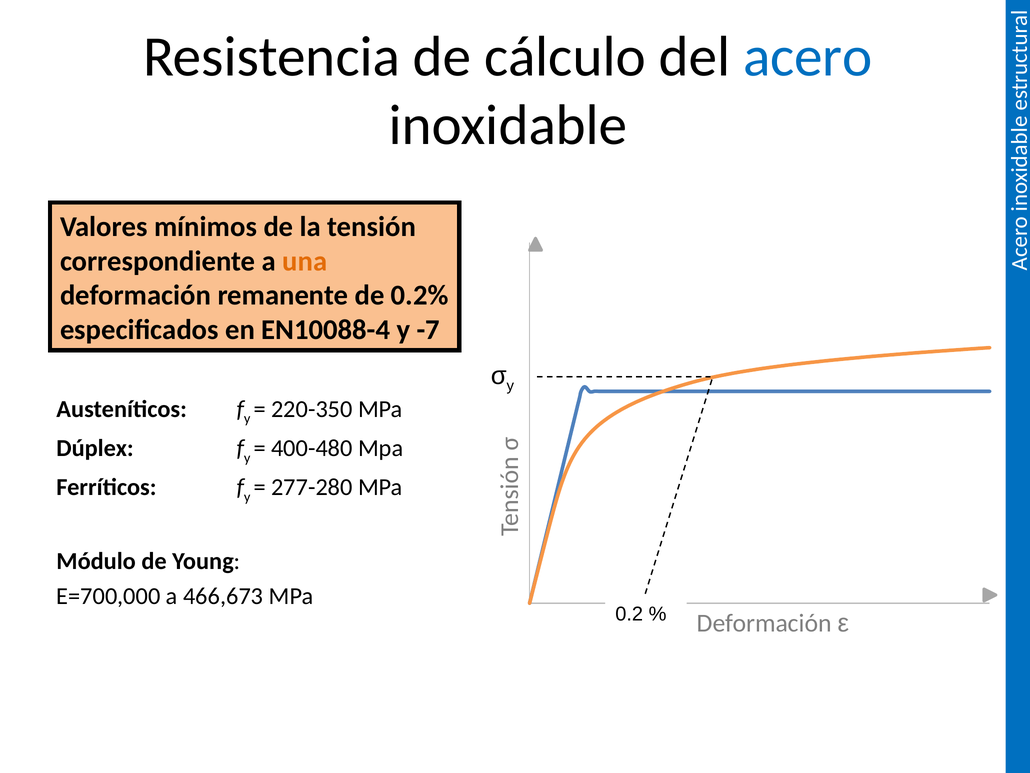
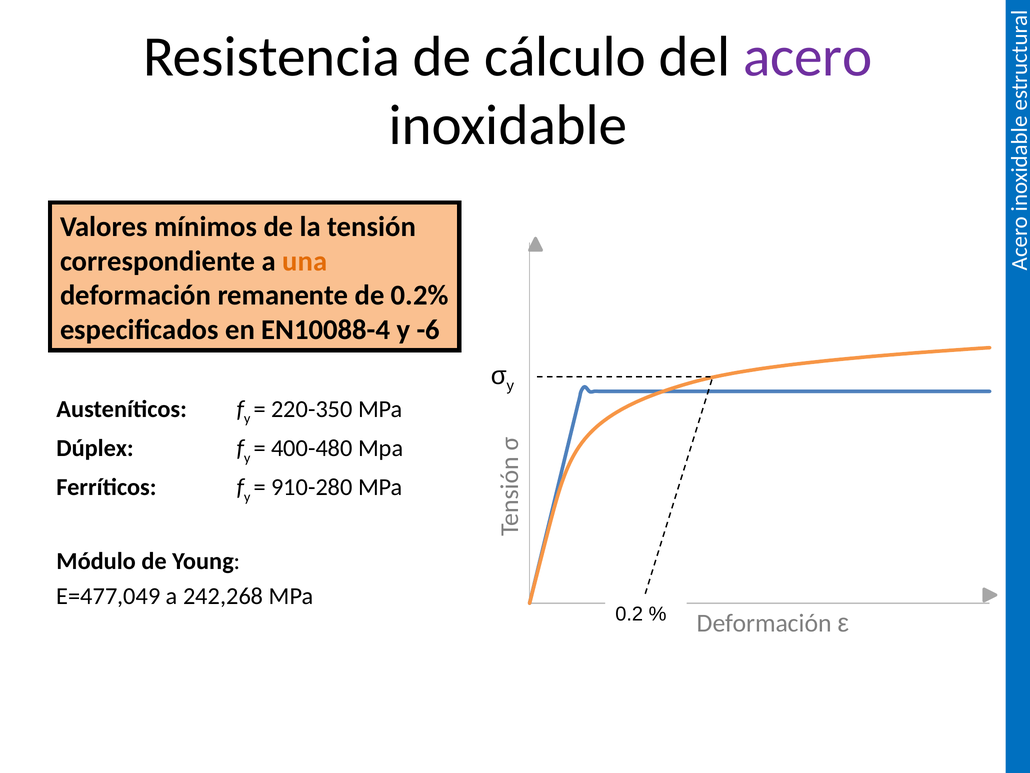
acero colour: blue -> purple (808, 57)
-7: -7 -> -6 (428, 330)
277-280: 277-280 -> 910-280 (312, 487)
E=700,000: E=700,000 -> E=477,049 (108, 596)
466,673: 466,673 -> 242,268 (223, 596)
